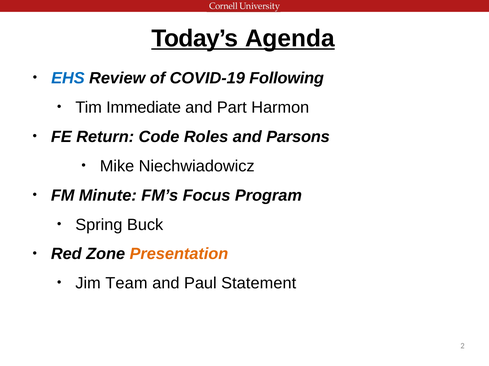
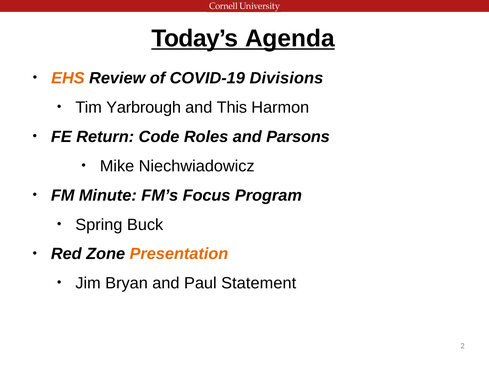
EHS colour: blue -> orange (68, 78)
Following: Following -> Divisions (286, 78)
Immediate: Immediate -> Yarbrough (144, 108)
Part: Part -> This (232, 108)
Team: Team -> Bryan (127, 284)
